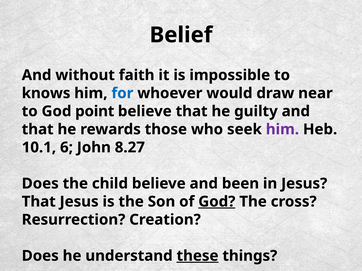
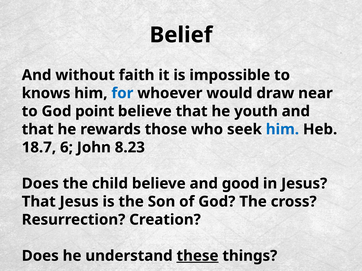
guilty: guilty -> youth (256, 111)
him colour: purple -> blue (282, 130)
10.1: 10.1 -> 18.7 (39, 148)
8.27: 8.27 -> 8.23 (130, 148)
been: been -> good (241, 184)
God underline: present -> none (217, 202)
